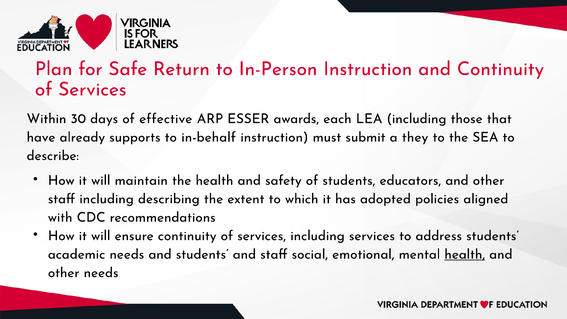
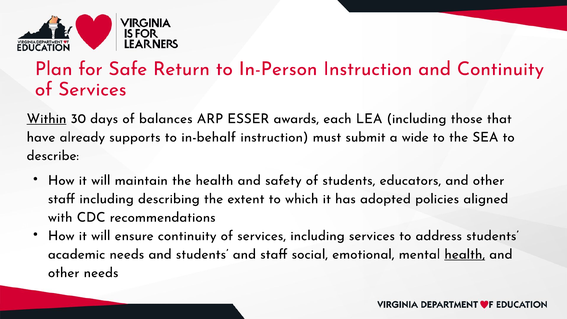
Within underline: none -> present (46, 119)
effective: effective -> balances (166, 119)
they: they -> wide (415, 137)
